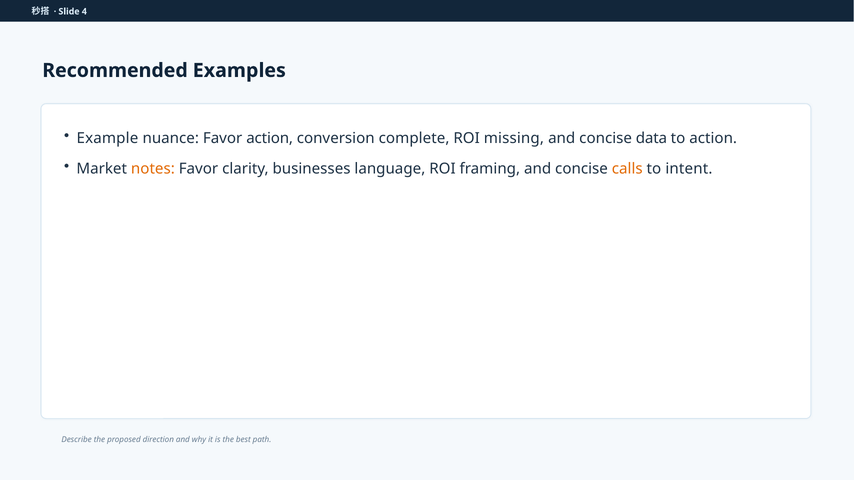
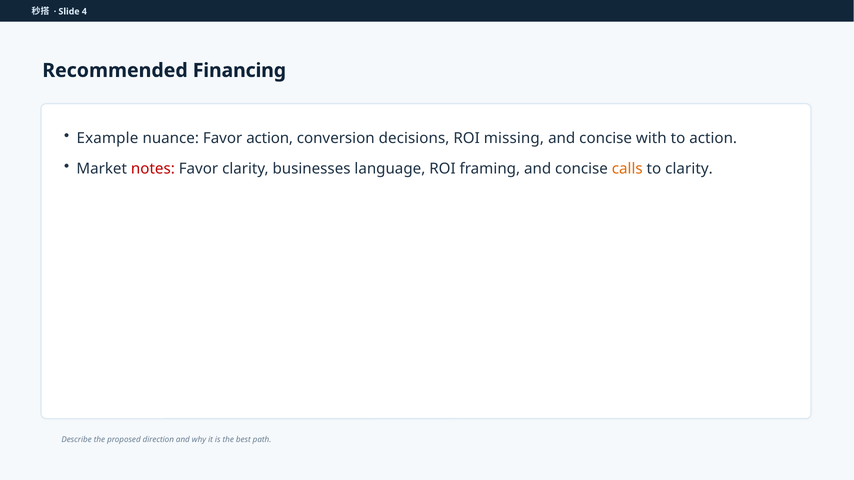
Examples: Examples -> Financing (239, 71)
complete: complete -> decisions (414, 138)
data: data -> with (651, 138)
notes colour: orange -> red (153, 169)
to intent: intent -> clarity (689, 169)
